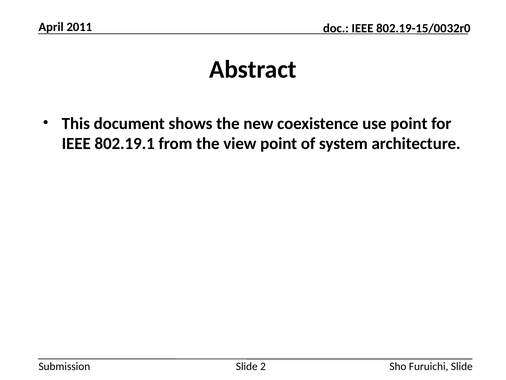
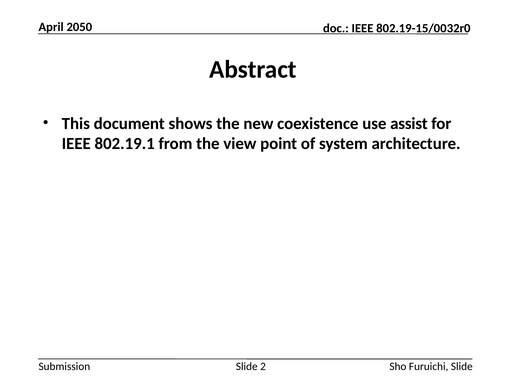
2011: 2011 -> 2050 (79, 27)
use point: point -> assist (409, 123)
